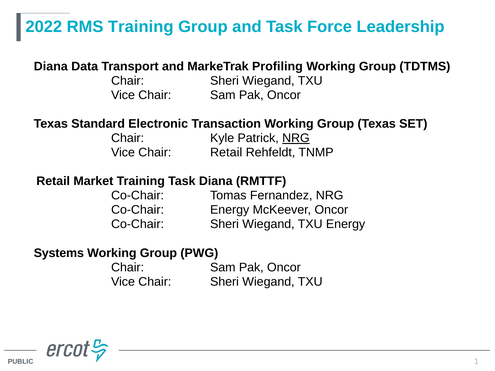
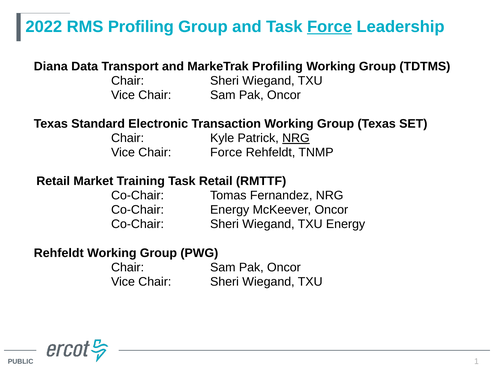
RMS Training: Training -> Profiling (141, 27)
Force underline: none -> present (330, 27)
Chair Retail: Retail -> Force (226, 153)
Task Diana: Diana -> Retail (216, 181)
Systems: Systems -> Rehfeldt (59, 253)
